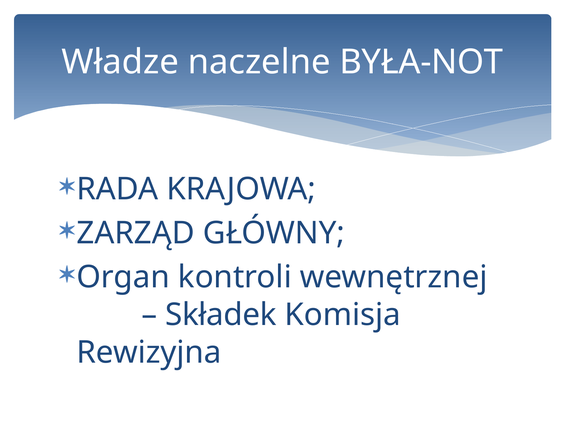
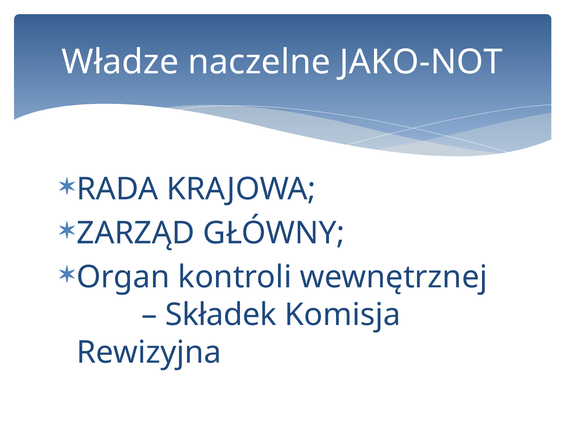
BYŁA-NOT: BYŁA-NOT -> JAKO-NOT (421, 62)
